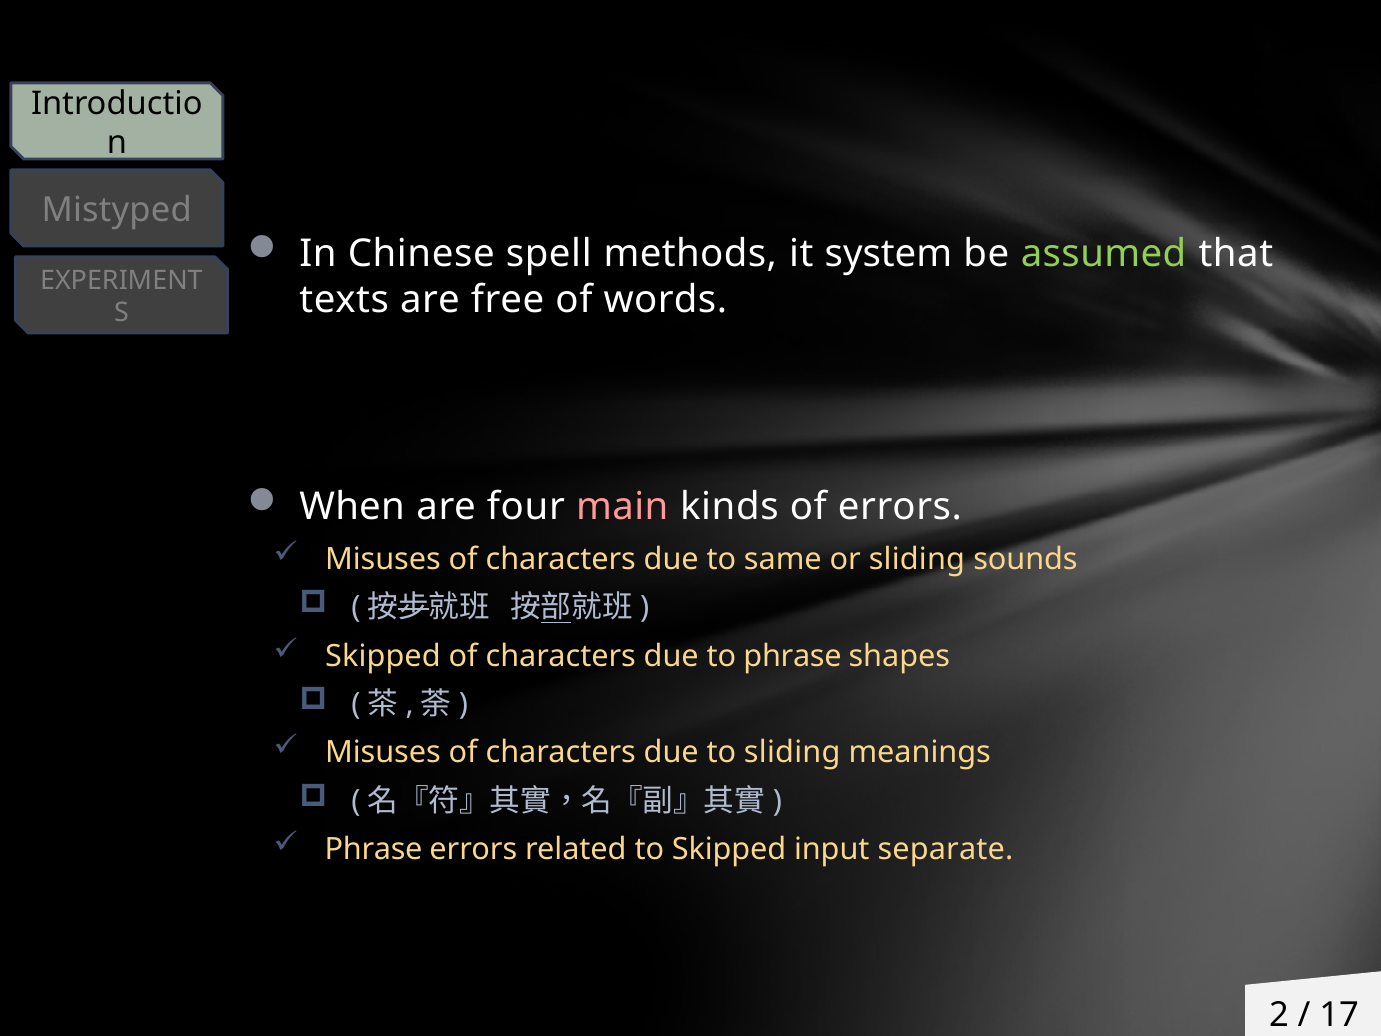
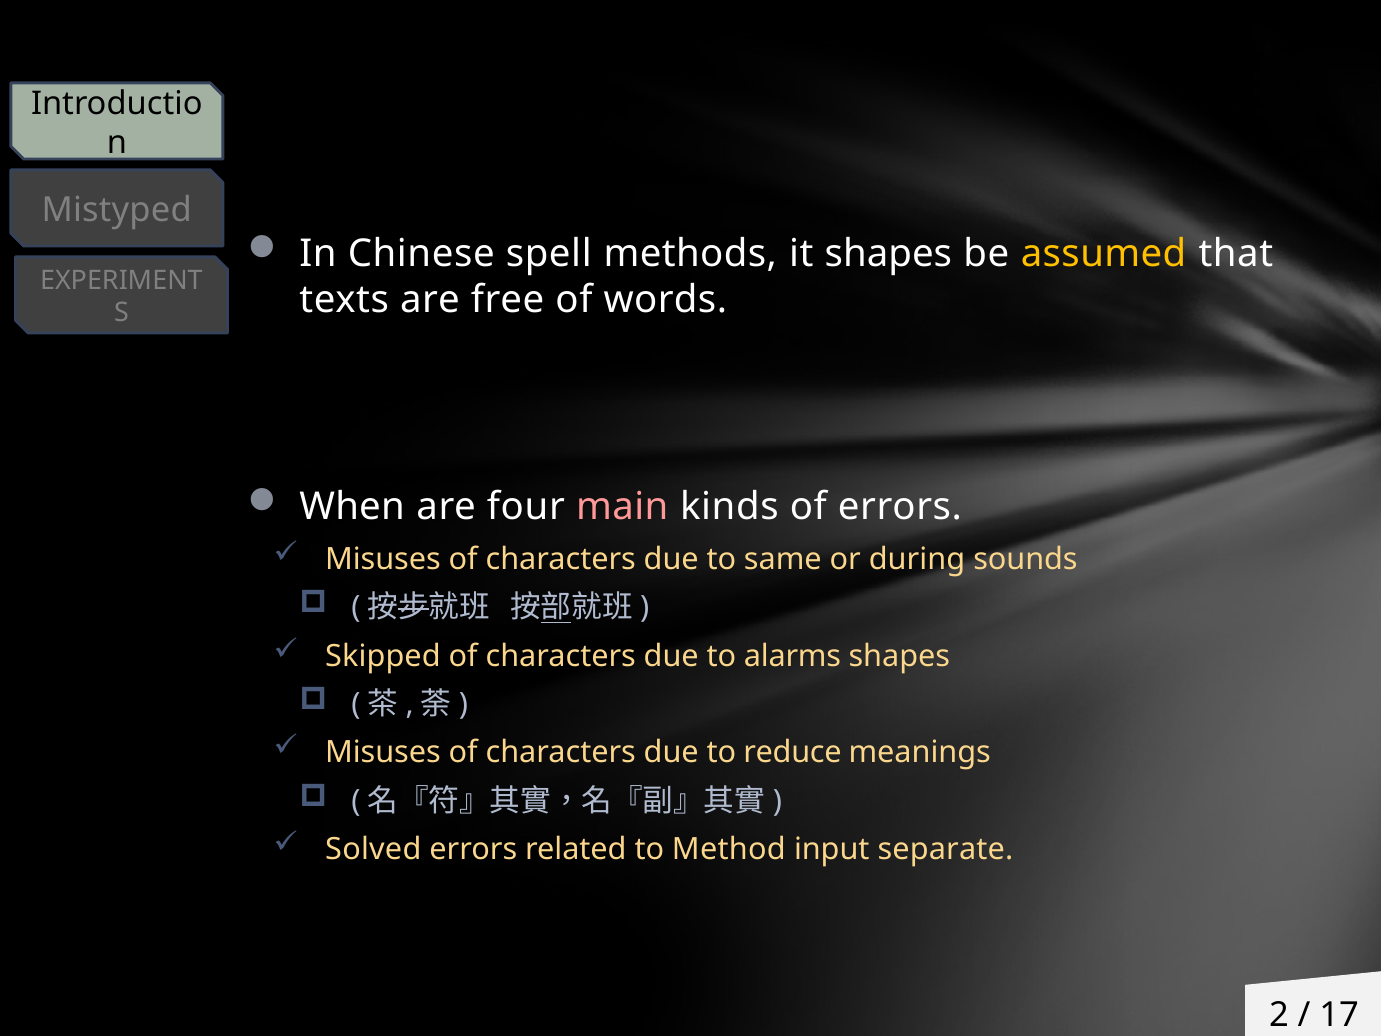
it system: system -> shapes (888, 254)
assumed colour: light green -> yellow (1104, 254)
or sliding: sliding -> during (917, 559)
to phrase: phrase -> alarms (792, 656)
to sliding: sliding -> reduce (793, 753)
Phrase: Phrase -> Solved (373, 849)
to Skipped: Skipped -> Method (729, 849)
